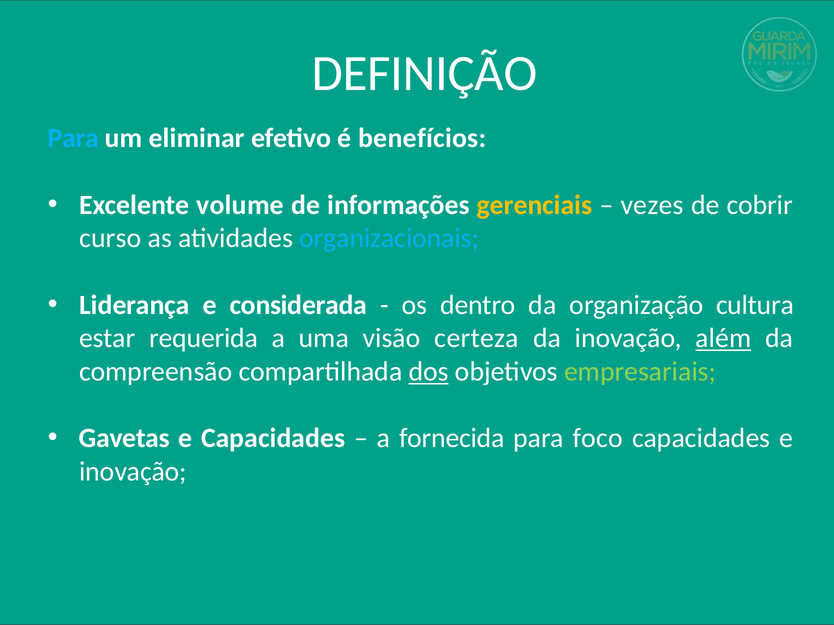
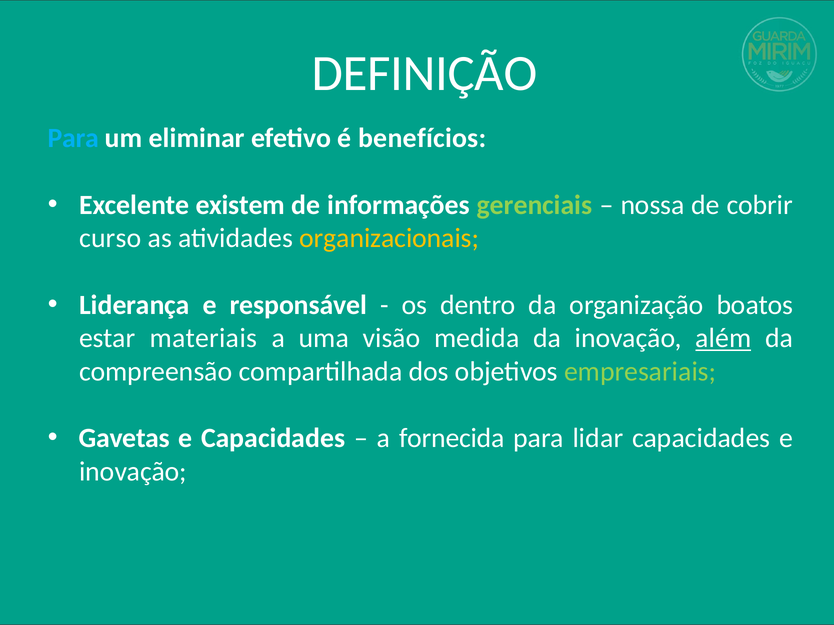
volume: volume -> existem (240, 205)
gerenciais colour: yellow -> light green (535, 205)
vezes: vezes -> nossa (652, 205)
organizacionais colour: light blue -> yellow (389, 238)
considerada: considerada -> responsável (298, 305)
cultura: cultura -> boatos (755, 305)
requerida: requerida -> materiais (203, 339)
certeza: certeza -> medida (477, 339)
dos underline: present -> none (429, 372)
foco: foco -> lidar (598, 439)
